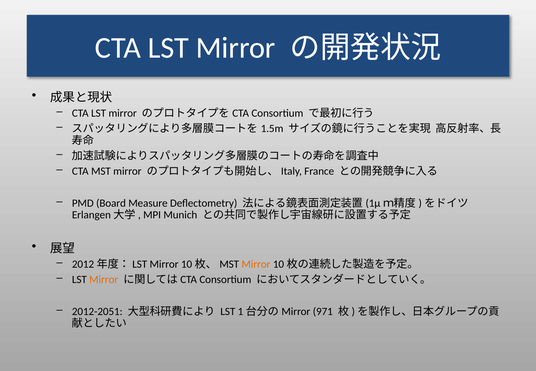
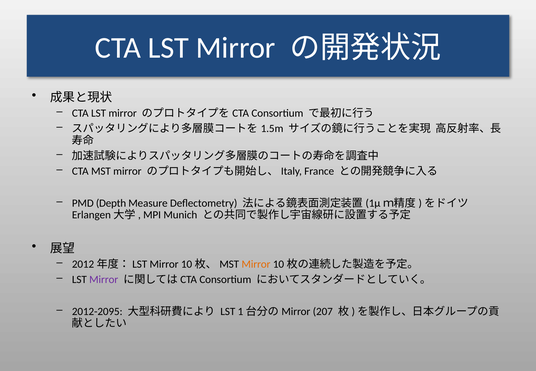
Board: Board -> Depth (111, 203)
Mirror colour: orange -> purple (104, 280)
2012-2051: 2012-2051 -> 2012-2095 (97, 312)
971: 971 -> 207 (323, 312)
